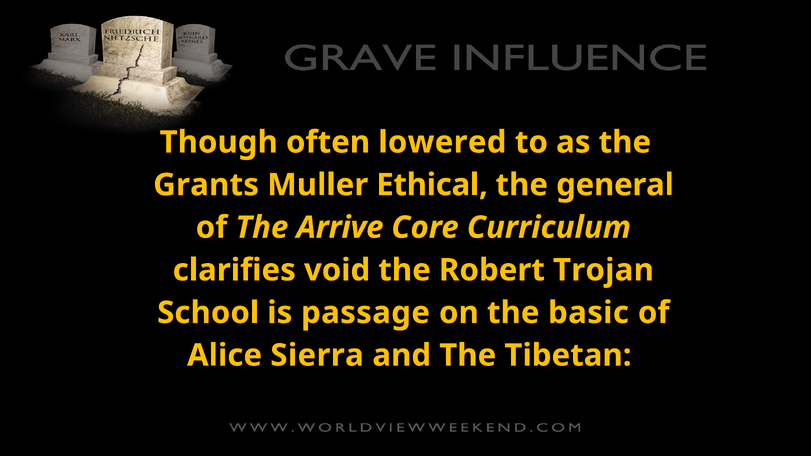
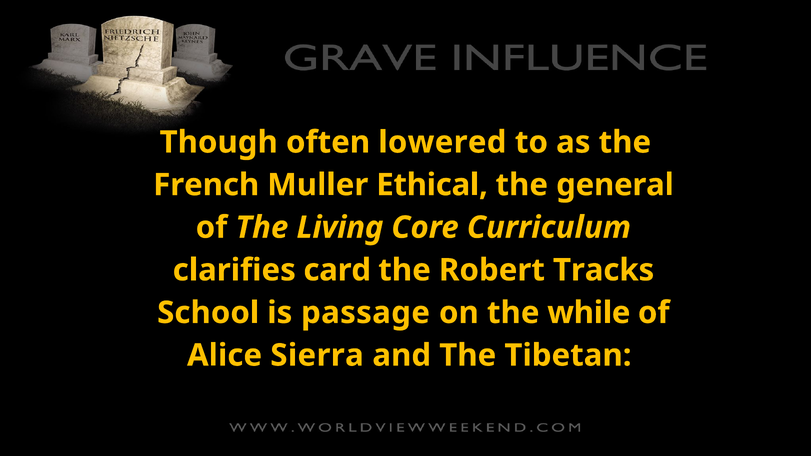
Grants: Grants -> French (206, 185)
Arrive: Arrive -> Living (340, 228)
void: void -> card (337, 270)
Trojan: Trojan -> Tracks (604, 270)
basic: basic -> while (589, 313)
